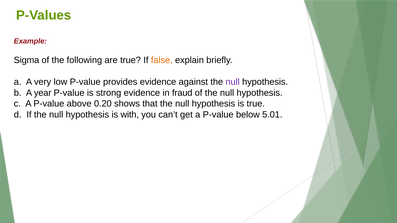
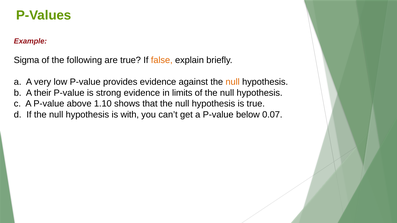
null colour: purple -> orange (233, 82)
year: year -> their (43, 93)
fraud: fraud -> limits (182, 93)
0.20: 0.20 -> 1.10 (103, 104)
5.01: 5.01 -> 0.07 (272, 115)
